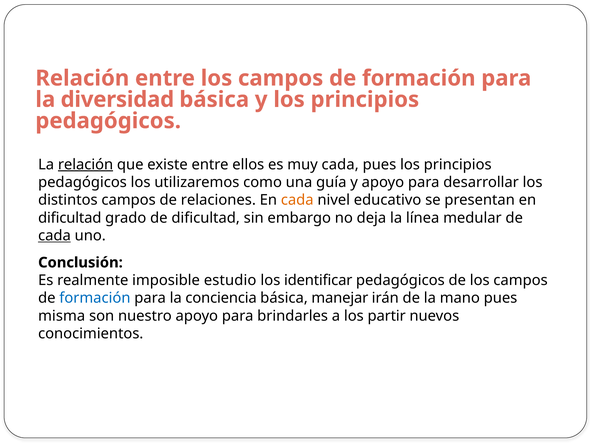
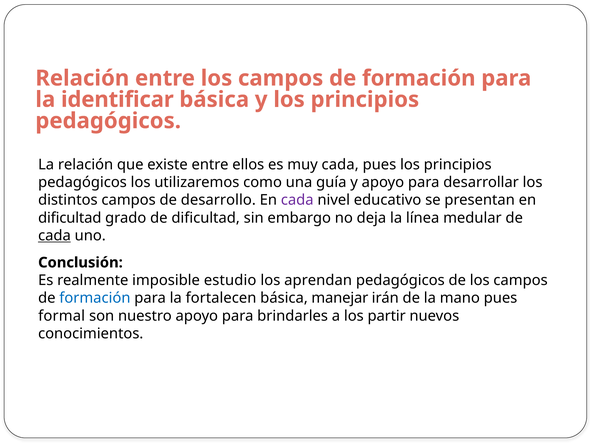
diversidad: diversidad -> identificar (117, 99)
relación underline: present -> none (86, 164)
relaciones: relaciones -> desarrollo (218, 200)
cada colour: orange -> purple (297, 200)
identificar: identificar -> aprendan (318, 280)
conciencia: conciencia -> fortalecen (221, 298)
misma: misma -> formal (62, 315)
